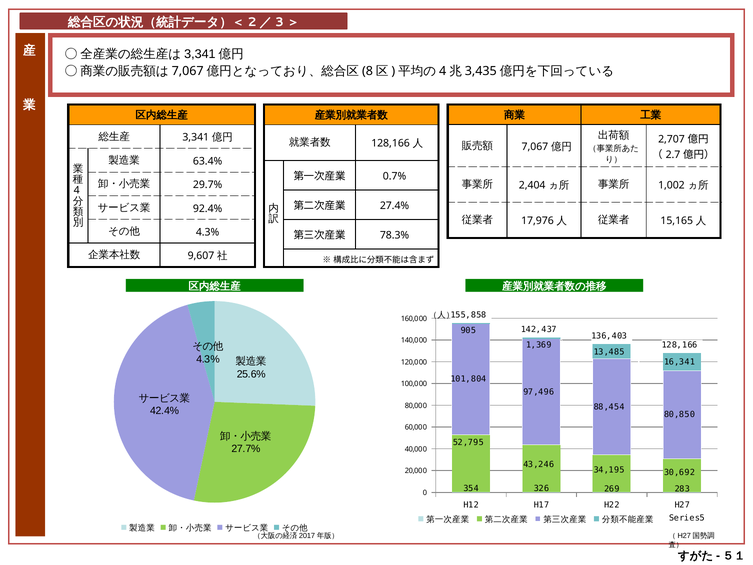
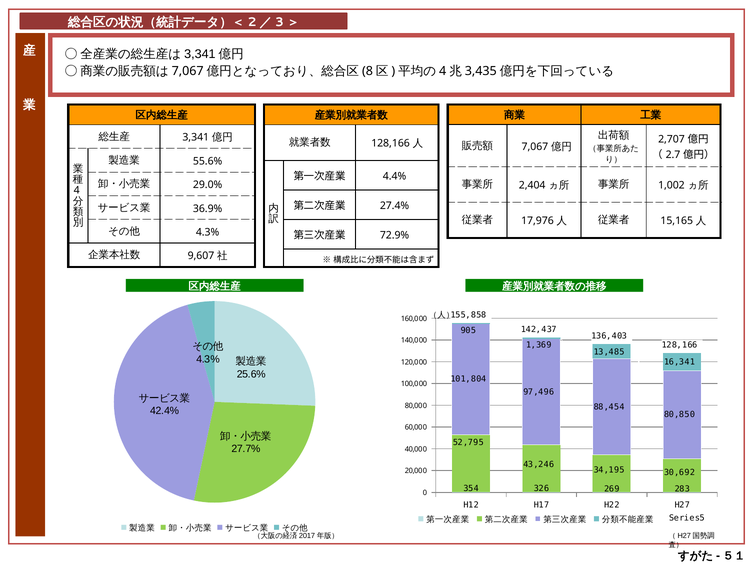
63.4%: 63.4% -> 55.6% (208, 161)
0.7%: 0.7% -> 4.4% (395, 176)
29.7%: 29.7% -> 29.0% (208, 185)
92.4%: 92.4% -> 36.9% (208, 209)
78.3%: 78.3% -> 72.9% (395, 235)
